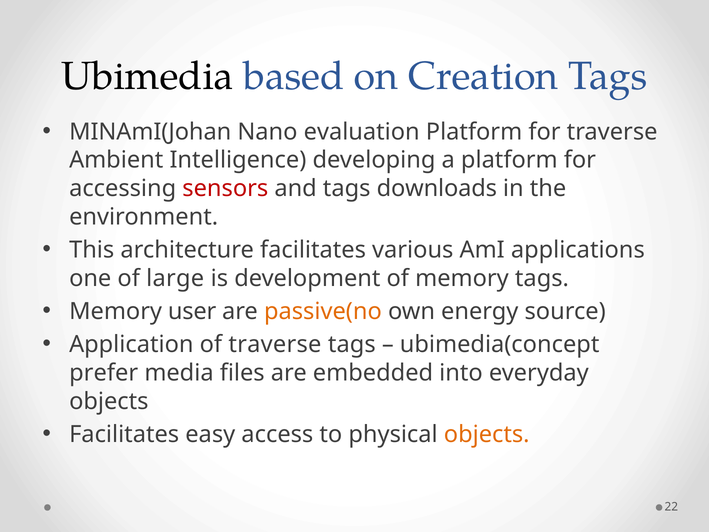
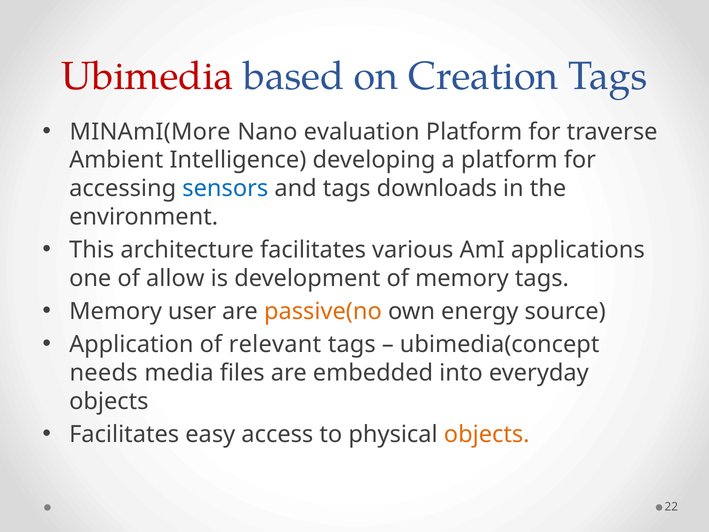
Ubimedia colour: black -> red (147, 76)
MINAmI(Johan: MINAmI(Johan -> MINAmI(More (150, 132)
sensors colour: red -> blue (225, 188)
large: large -> allow (175, 278)
of traverse: traverse -> relevant (275, 344)
prefer: prefer -> needs (104, 373)
